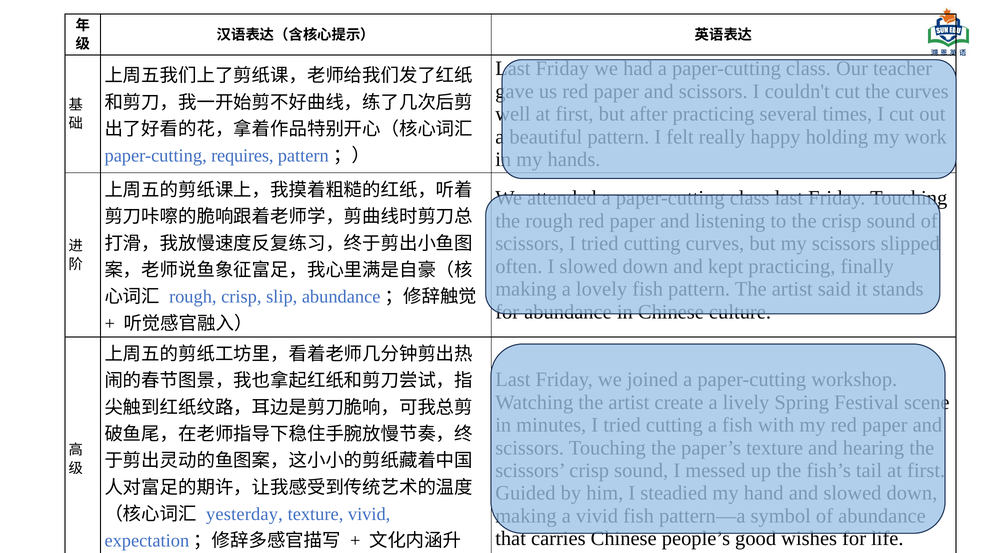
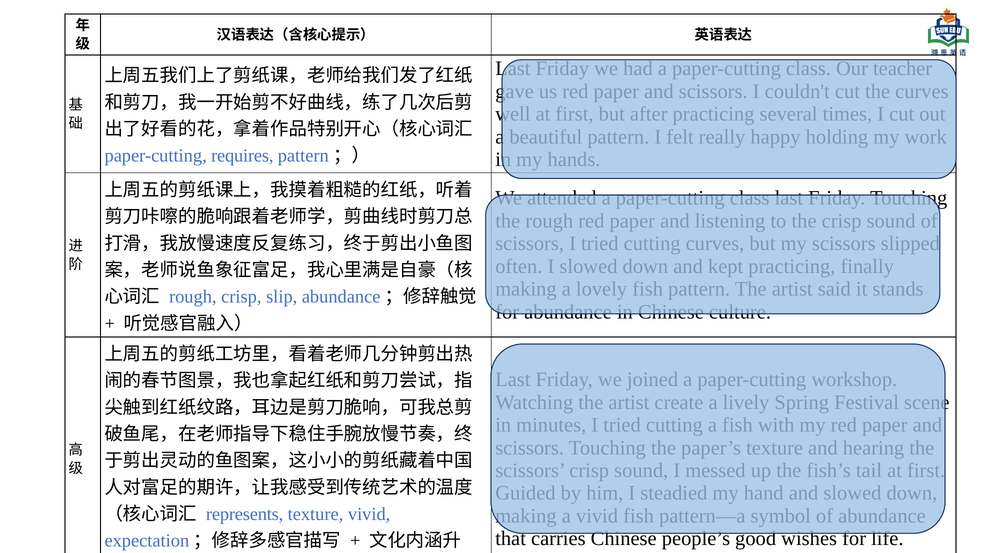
yesterday: yesterday -> represents (245, 514)
